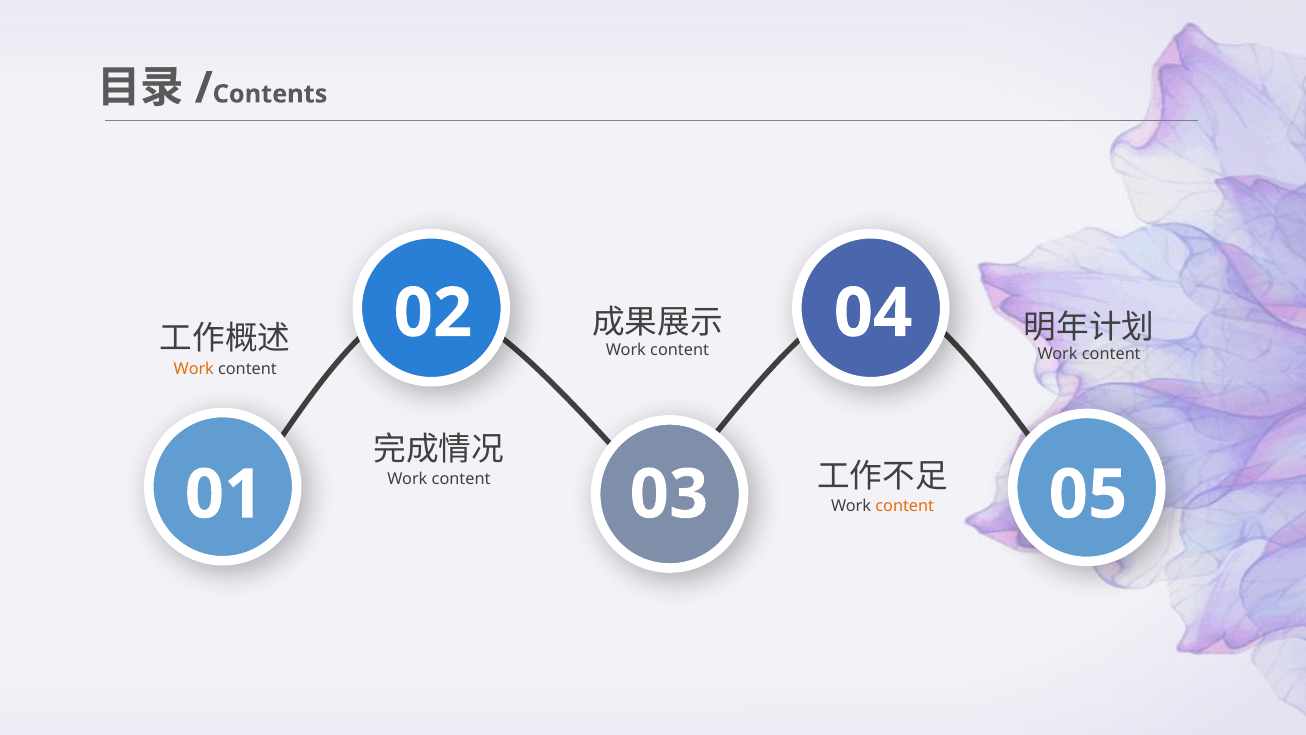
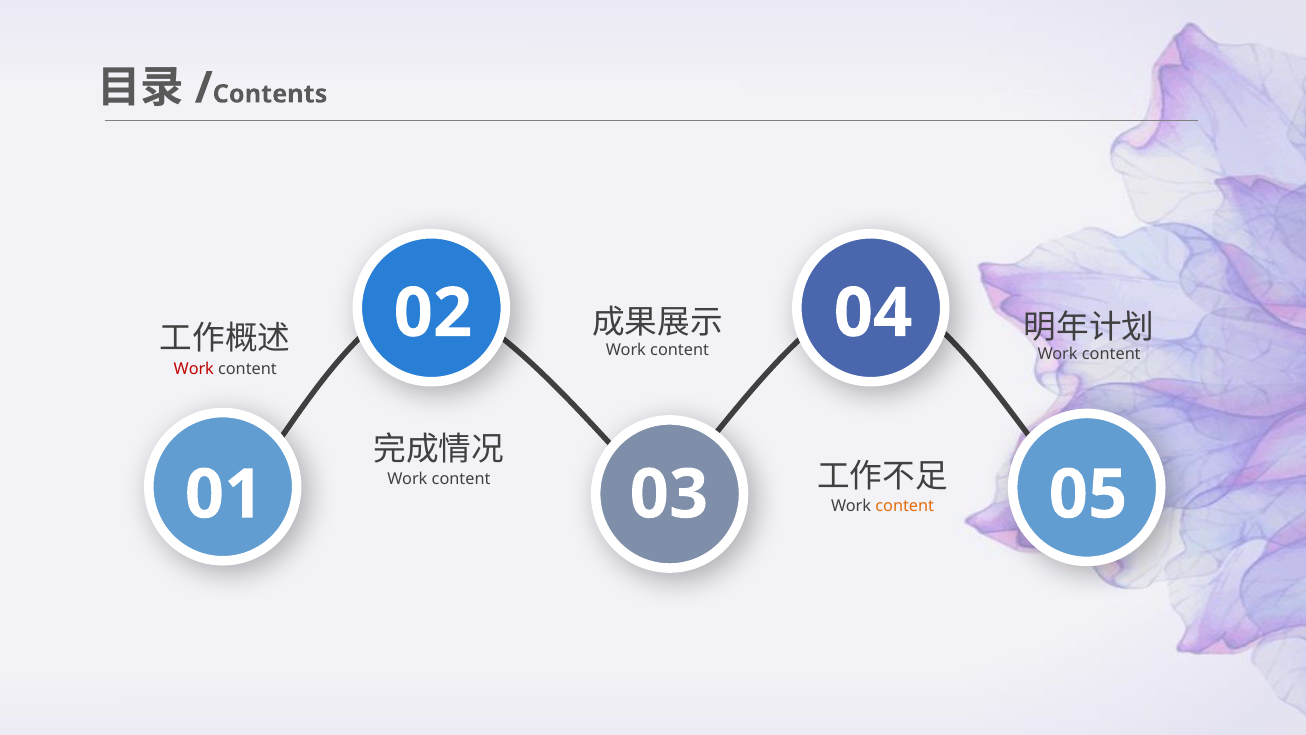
Work colour: orange -> red (194, 369)
